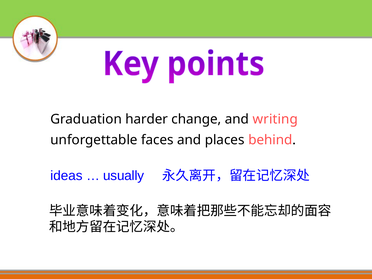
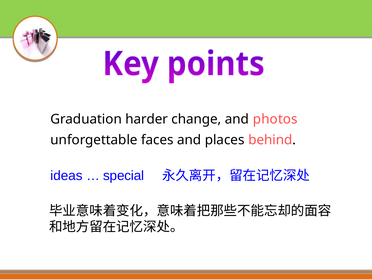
writing: writing -> photos (275, 119)
usually: usually -> special (124, 176)
